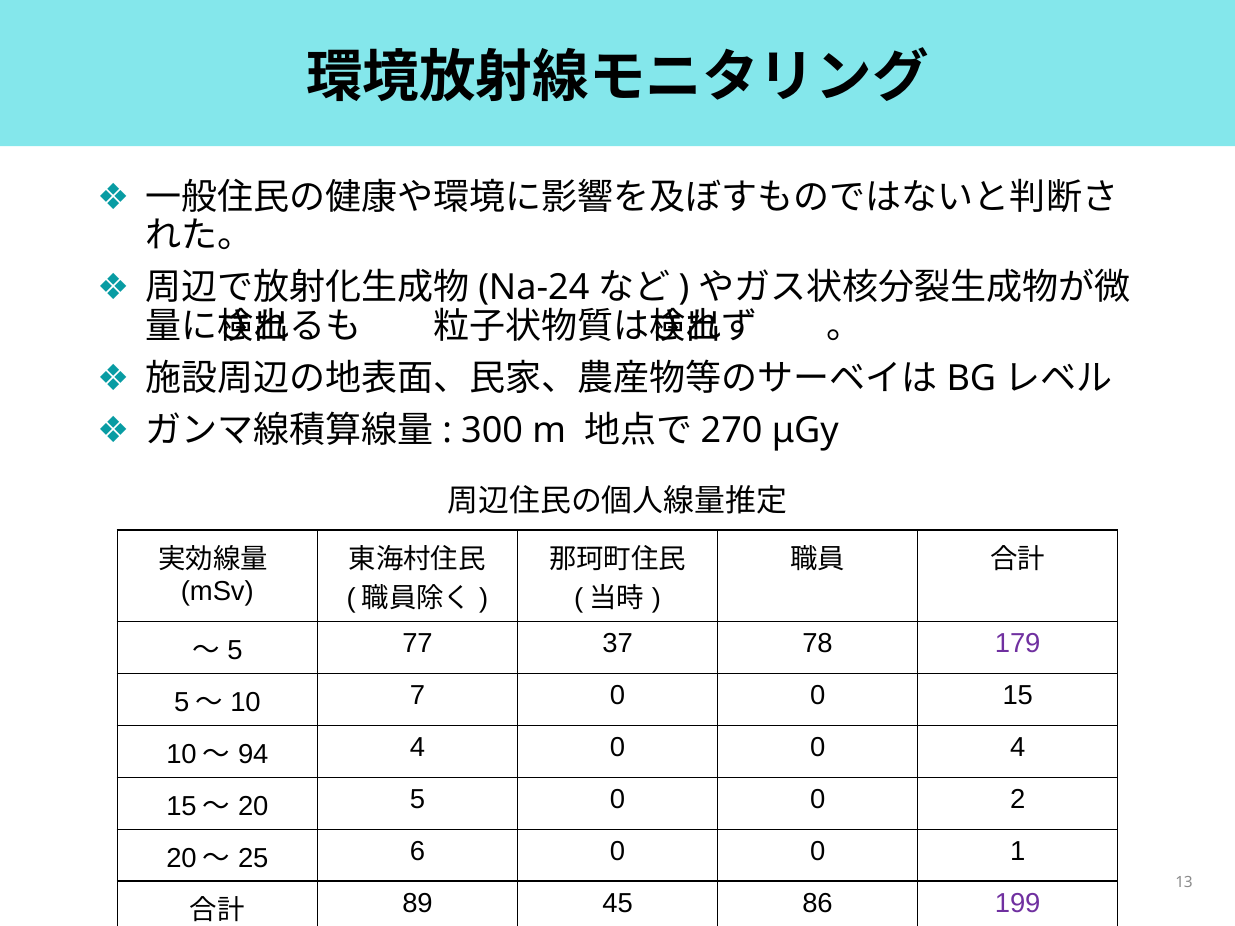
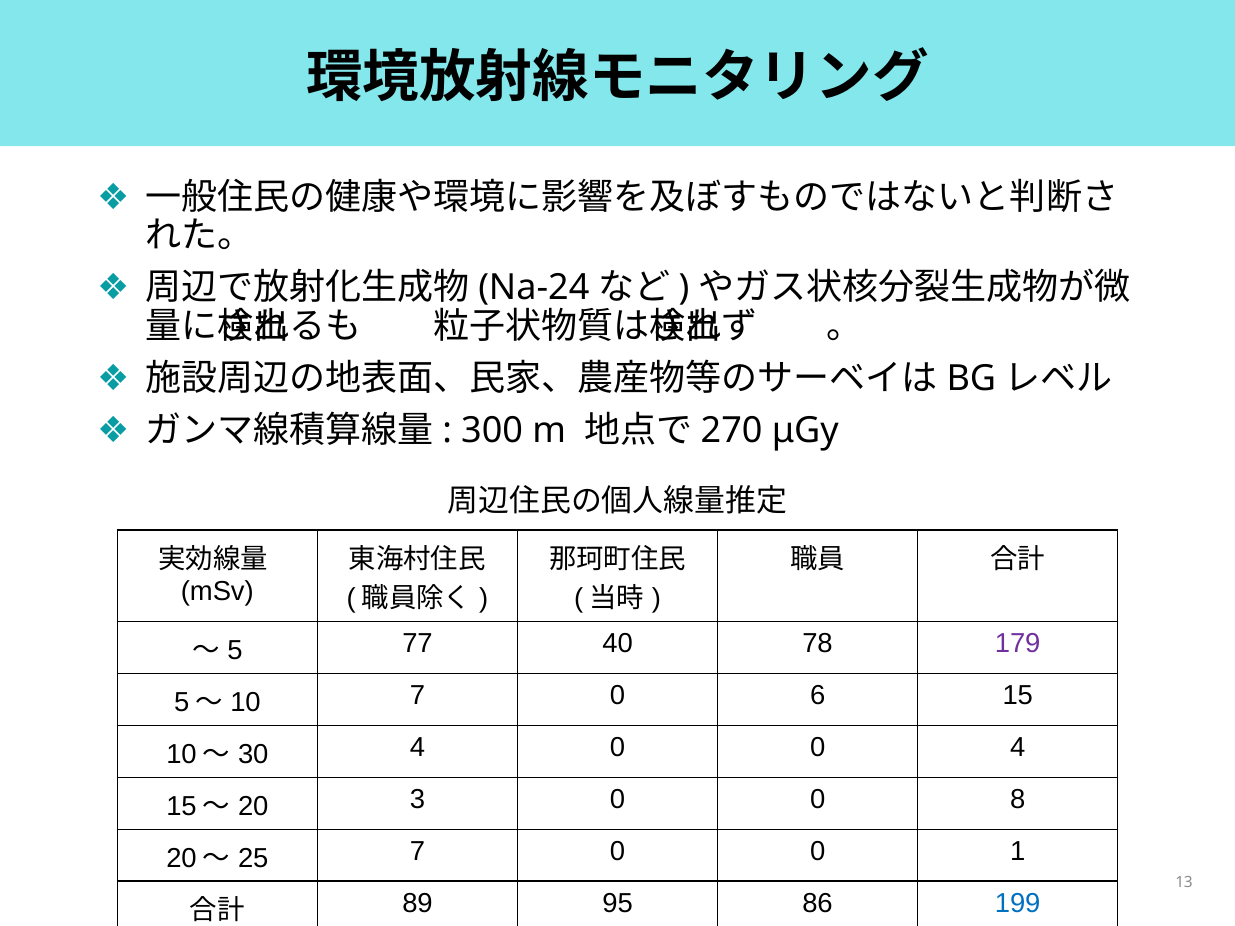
37: 37 -> 40 (618, 644)
7 0 0: 0 -> 6 (818, 696)
94: 94 -> 30 (253, 754)
5: 5 -> 3 (418, 799)
2: 2 -> 8 (1018, 799)
6: 6 -> 7 (418, 851)
45: 45 -> 95 (618, 903)
199 colour: purple -> blue (1018, 903)
